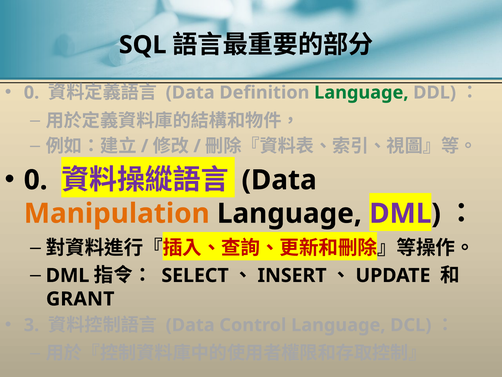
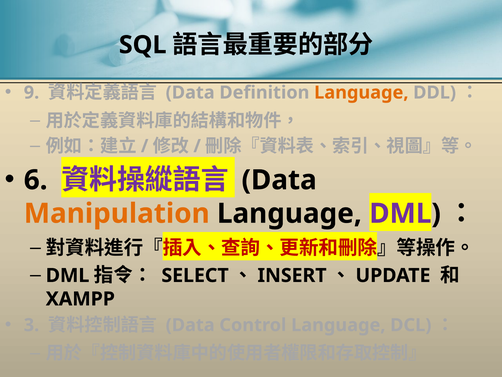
0: 0 -> 9 (32, 92)
Language colour: green -> orange (361, 92)
0: 0 -> 6 (36, 180)
GRANT: GRANT -> XAMPP (80, 299)
